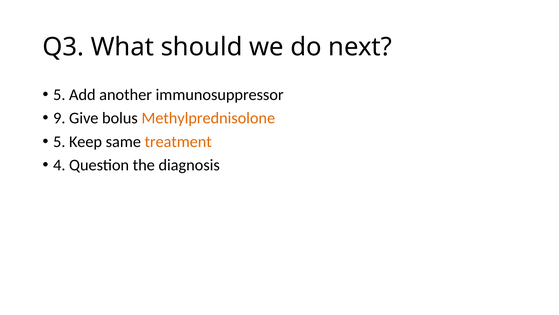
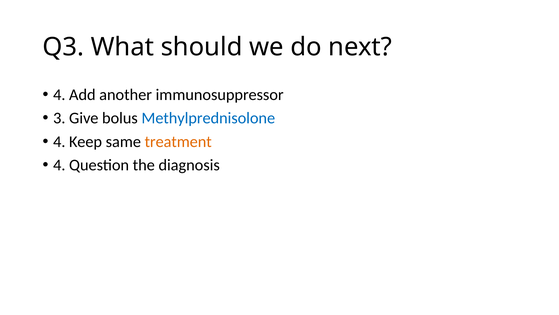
5: 5 -> 4 (59, 95)
9: 9 -> 3 (59, 118)
Methylprednisolone colour: orange -> blue (208, 118)
5: 5 -> 4 (59, 141)
